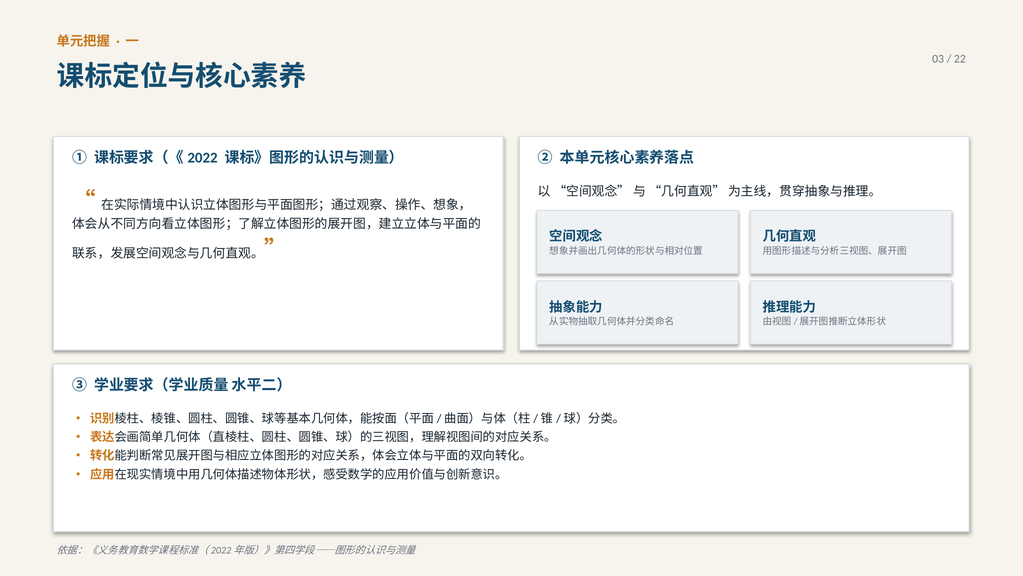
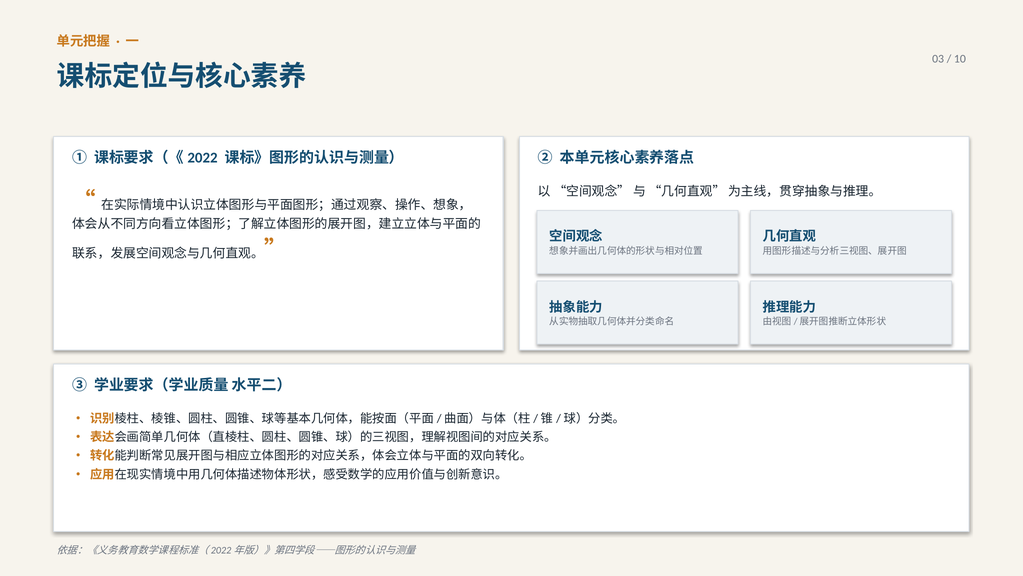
22: 22 -> 10 (960, 59)
